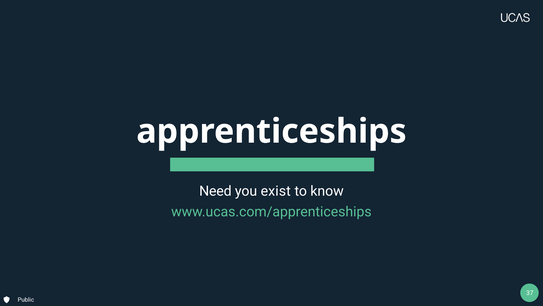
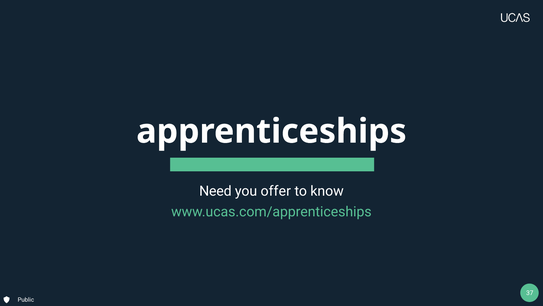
exist: exist -> offer (276, 191)
